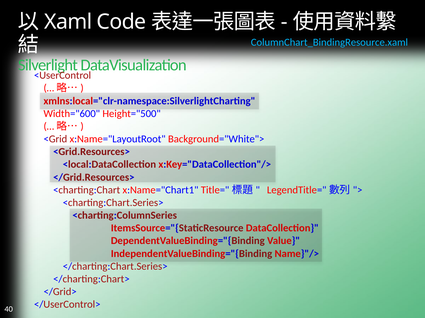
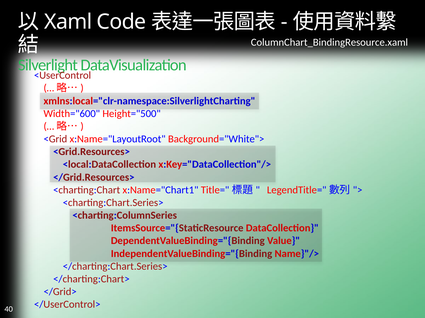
ColumnChart_BindingResource.xaml colour: light blue -> white (329, 42)
